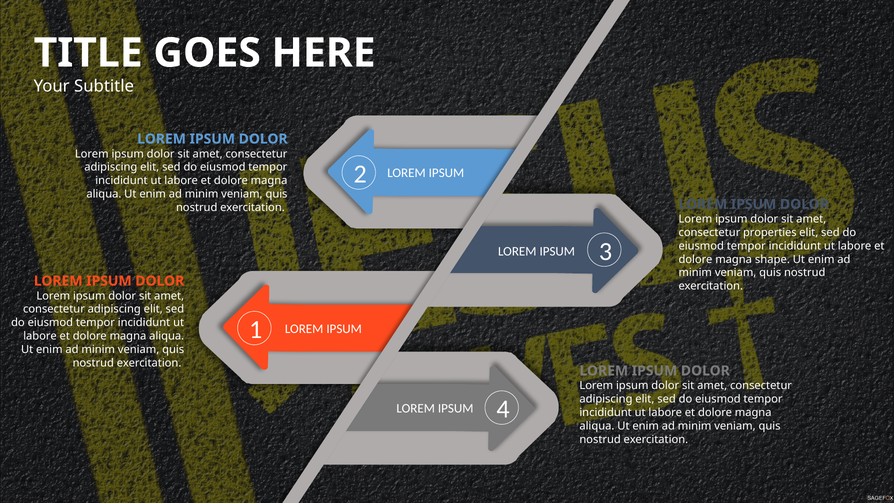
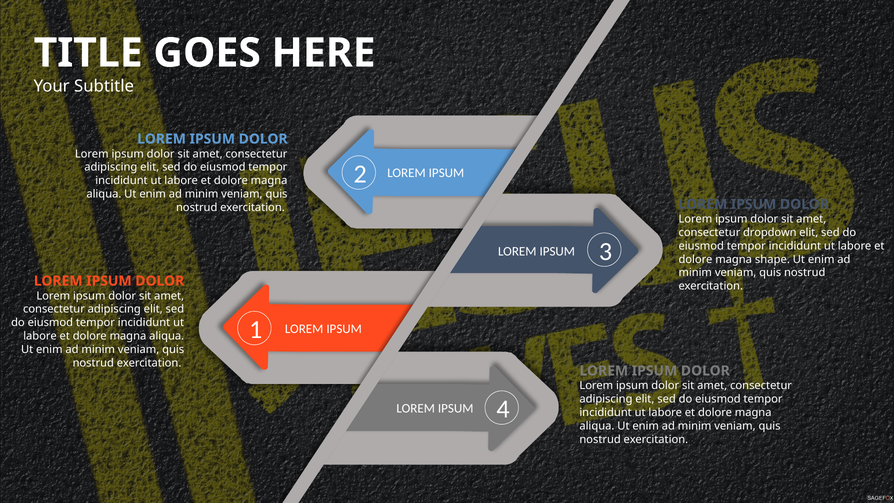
properties: properties -> dropdown (770, 232)
